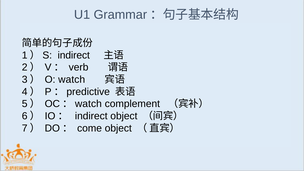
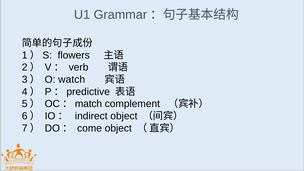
indirect: indirect -> flowers (74, 55)
watch: watch -> match (88, 104)
